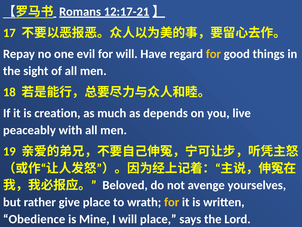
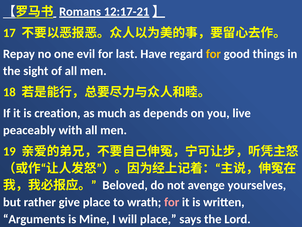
for will: will -> last (127, 54)
for colour: yellow -> pink (172, 202)
Obedience: Obedience -> Arguments (34, 219)
